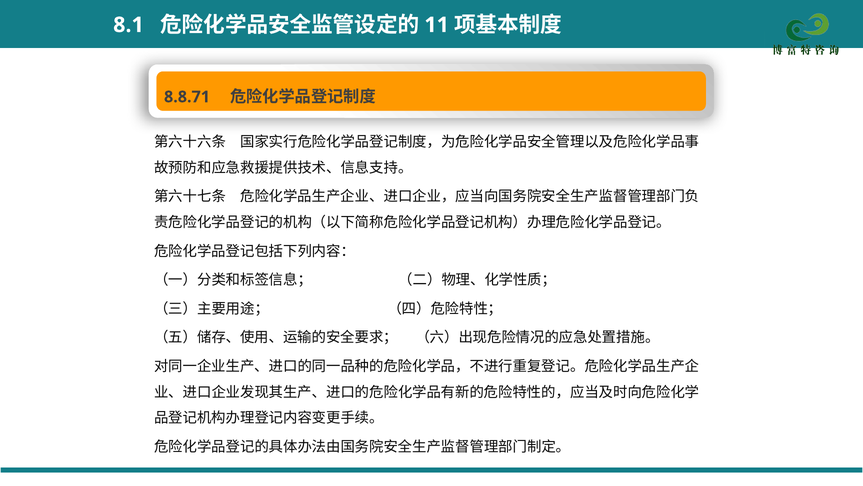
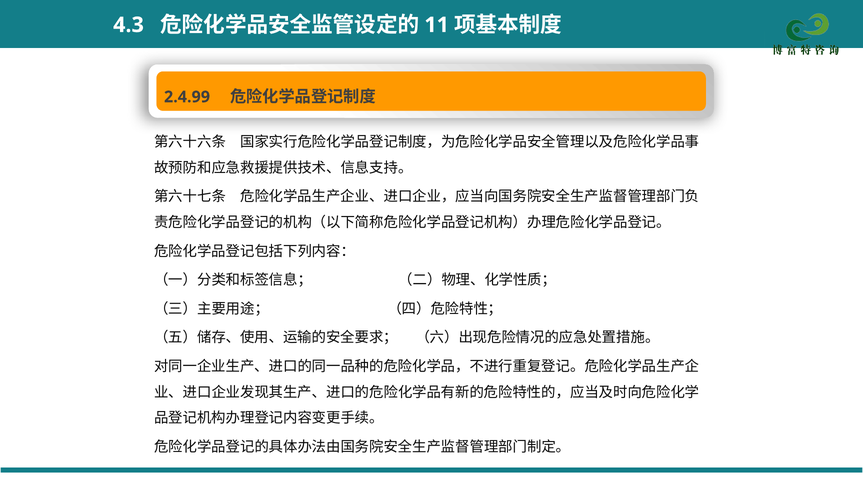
8.1: 8.1 -> 4.3 (128, 25)
8.8.71: 8.8.71 -> 2.4.99 (187, 97)
